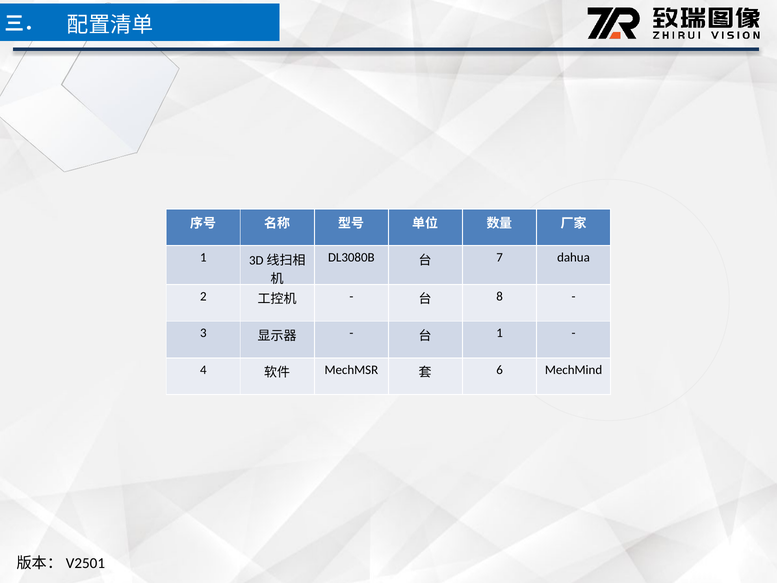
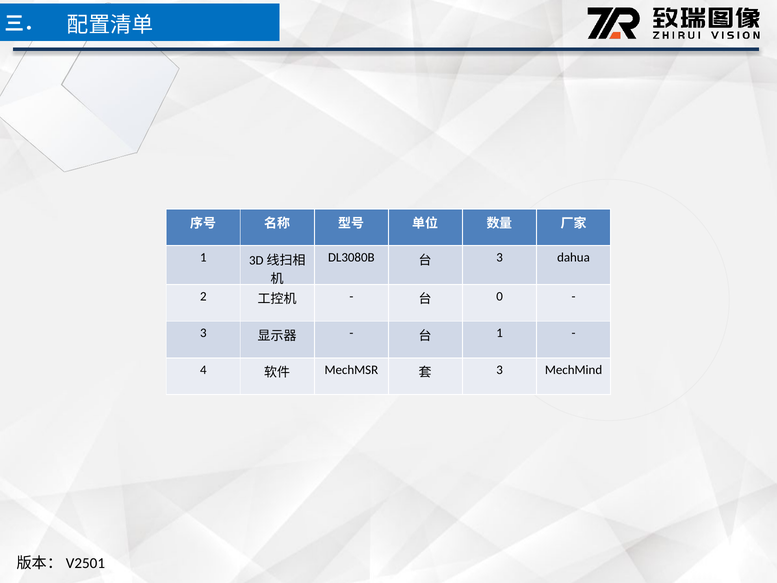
7: 7 -> 3 (500, 257)
8: 8 -> 0 (500, 296)
6: 6 -> 3 (500, 370)
